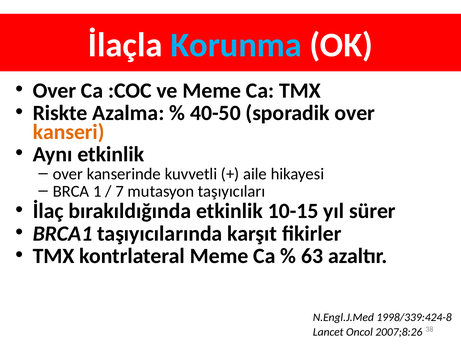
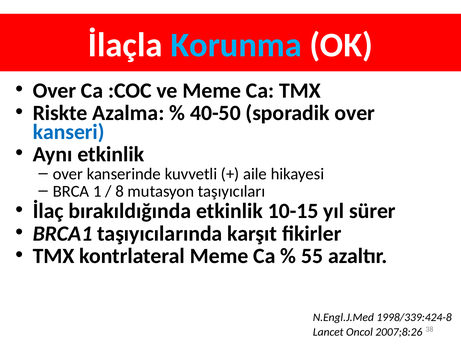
kanseri colour: orange -> blue (69, 132)
7: 7 -> 8 (120, 192)
63: 63 -> 55 (312, 257)
